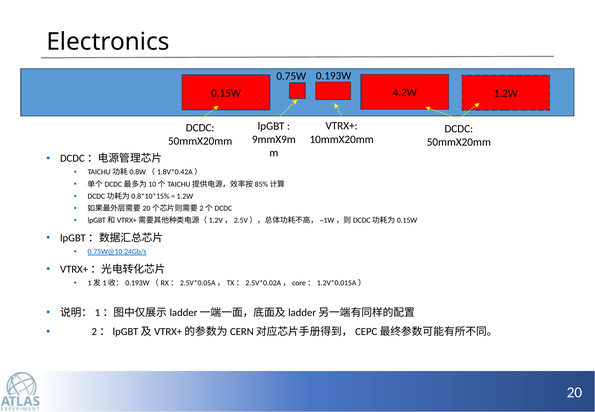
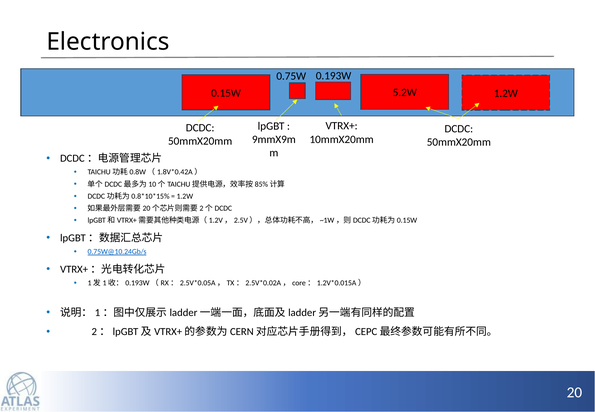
4.2W: 4.2W -> 5.2W (405, 93)
